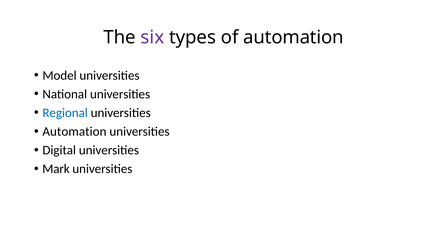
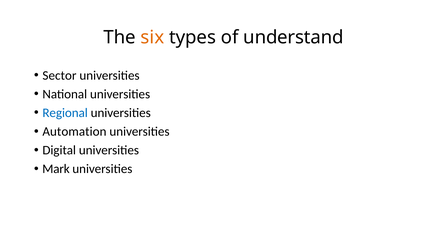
six colour: purple -> orange (152, 38)
of automation: automation -> understand (293, 38)
Model: Model -> Sector (59, 76)
